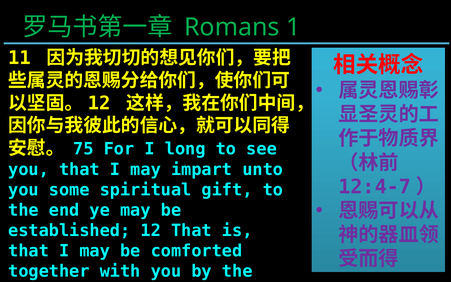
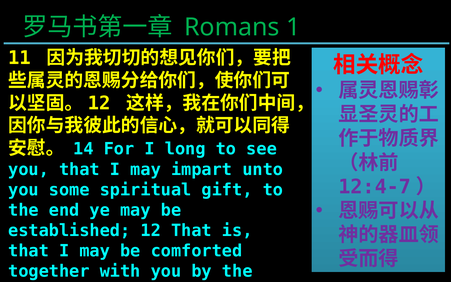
75: 75 -> 14 (83, 149)
